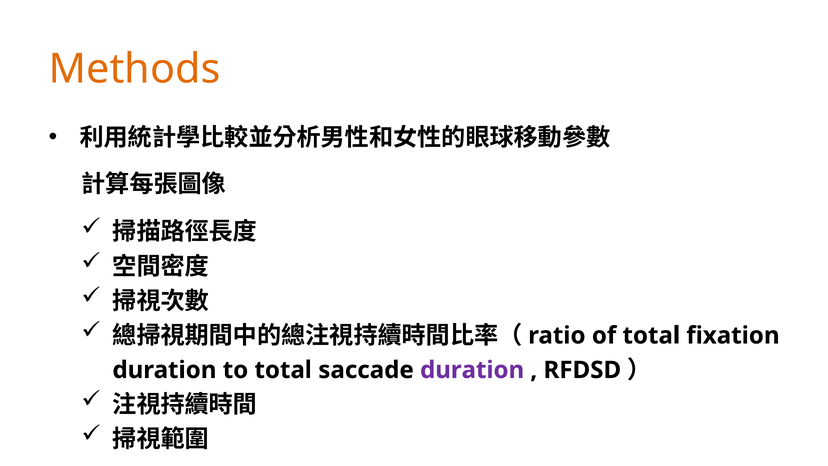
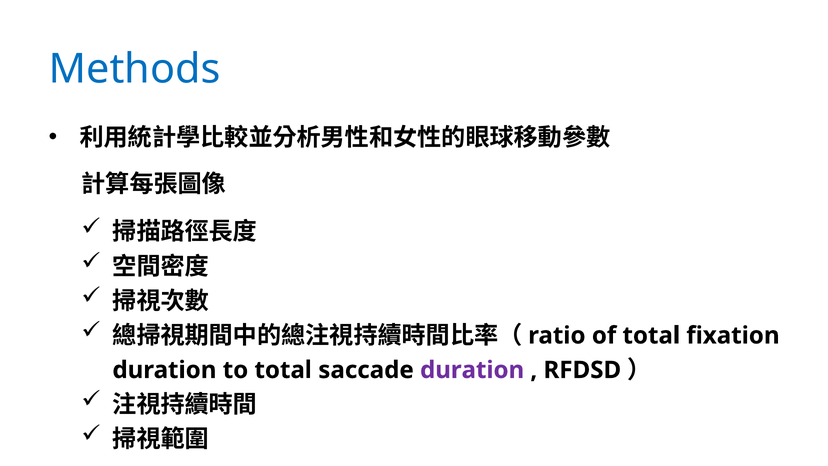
Methods colour: orange -> blue (135, 69)
